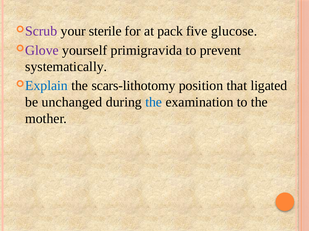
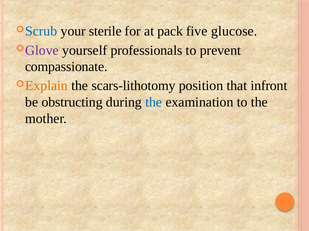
Scrub colour: purple -> blue (41, 31)
primigravida: primigravida -> professionals (146, 50)
systematically: systematically -> compassionate (66, 67)
Explain colour: blue -> orange (47, 86)
ligated: ligated -> infront (269, 86)
unchanged: unchanged -> obstructing (72, 102)
